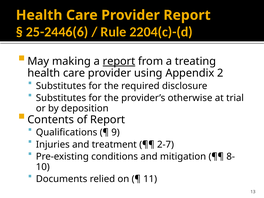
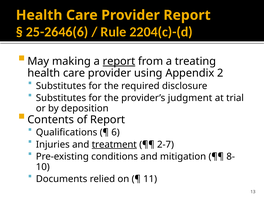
25-2446(6: 25-2446(6 -> 25-2646(6 (57, 32)
otherwise: otherwise -> judgment (190, 98)
9: 9 -> 6 (116, 132)
treatment underline: none -> present (114, 144)
